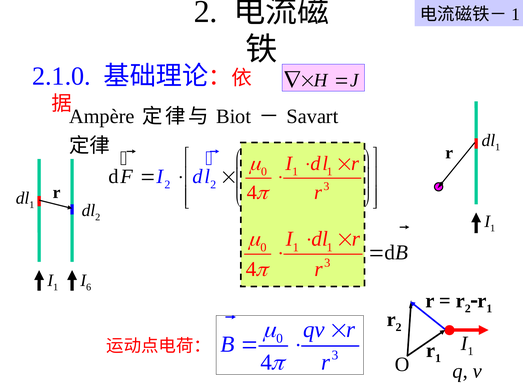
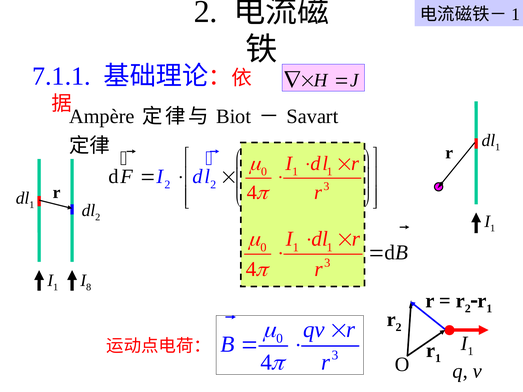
2.1.0: 2.1.0 -> 7.1.1 (61, 76)
6: 6 -> 8 (89, 287)
